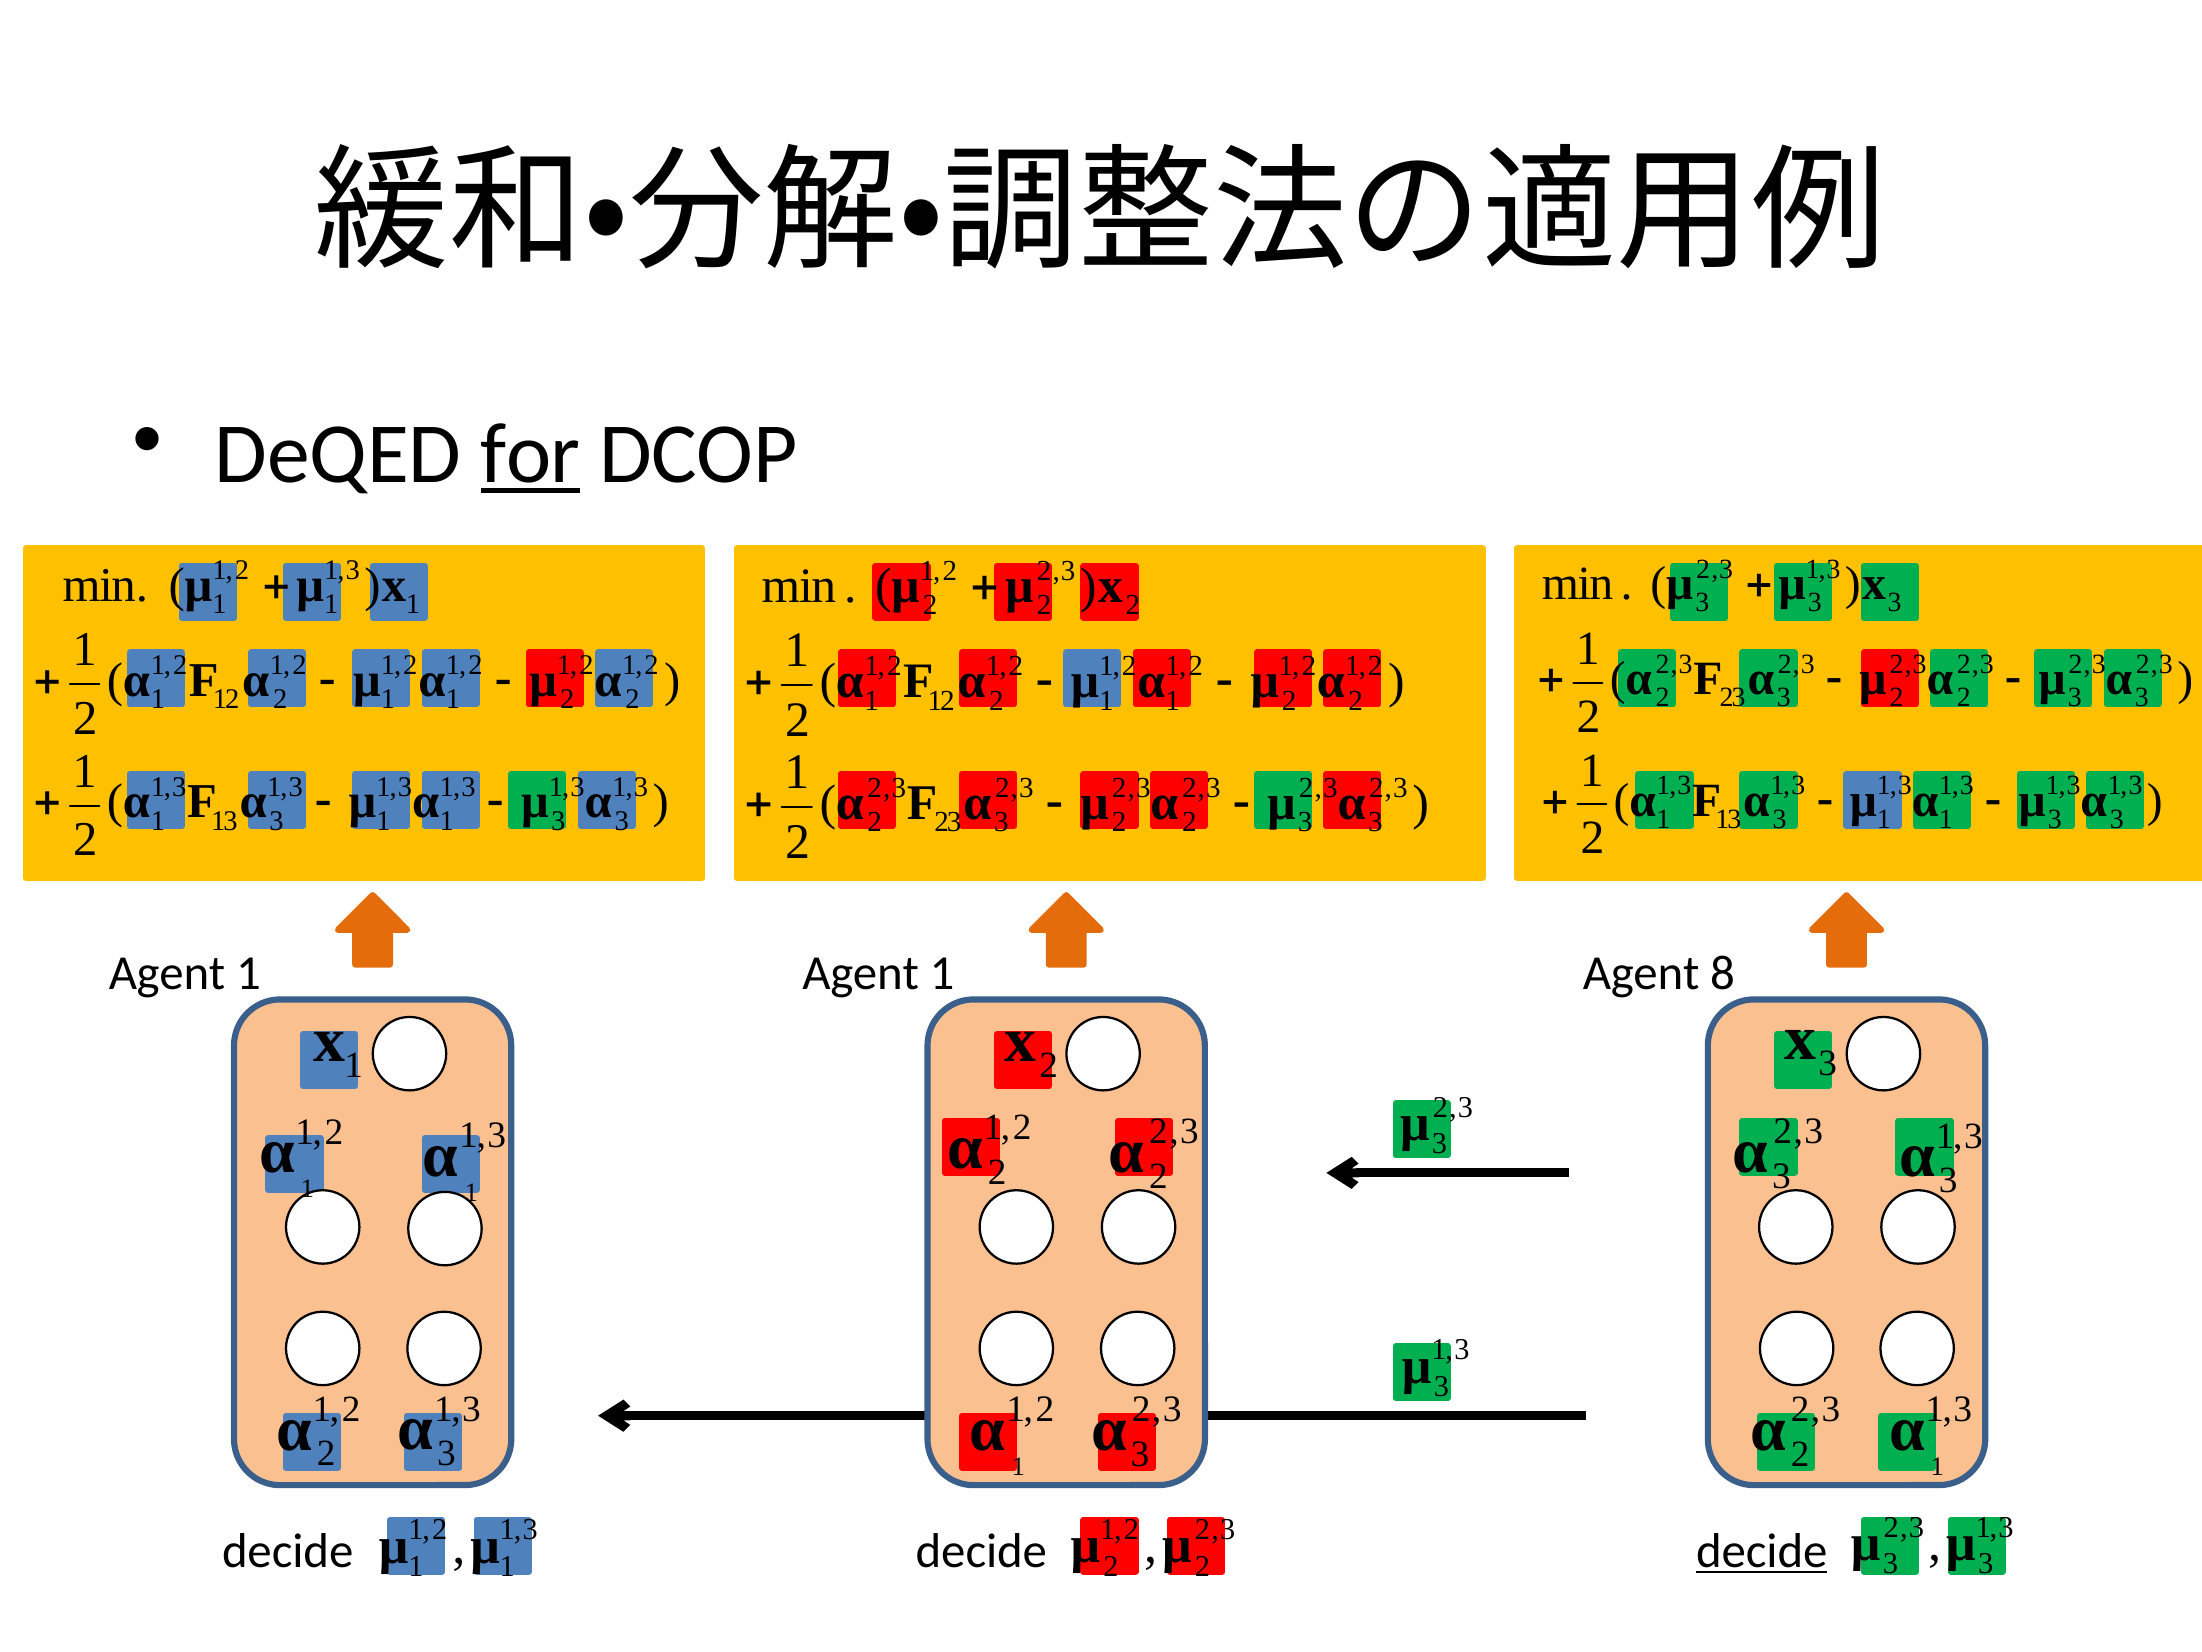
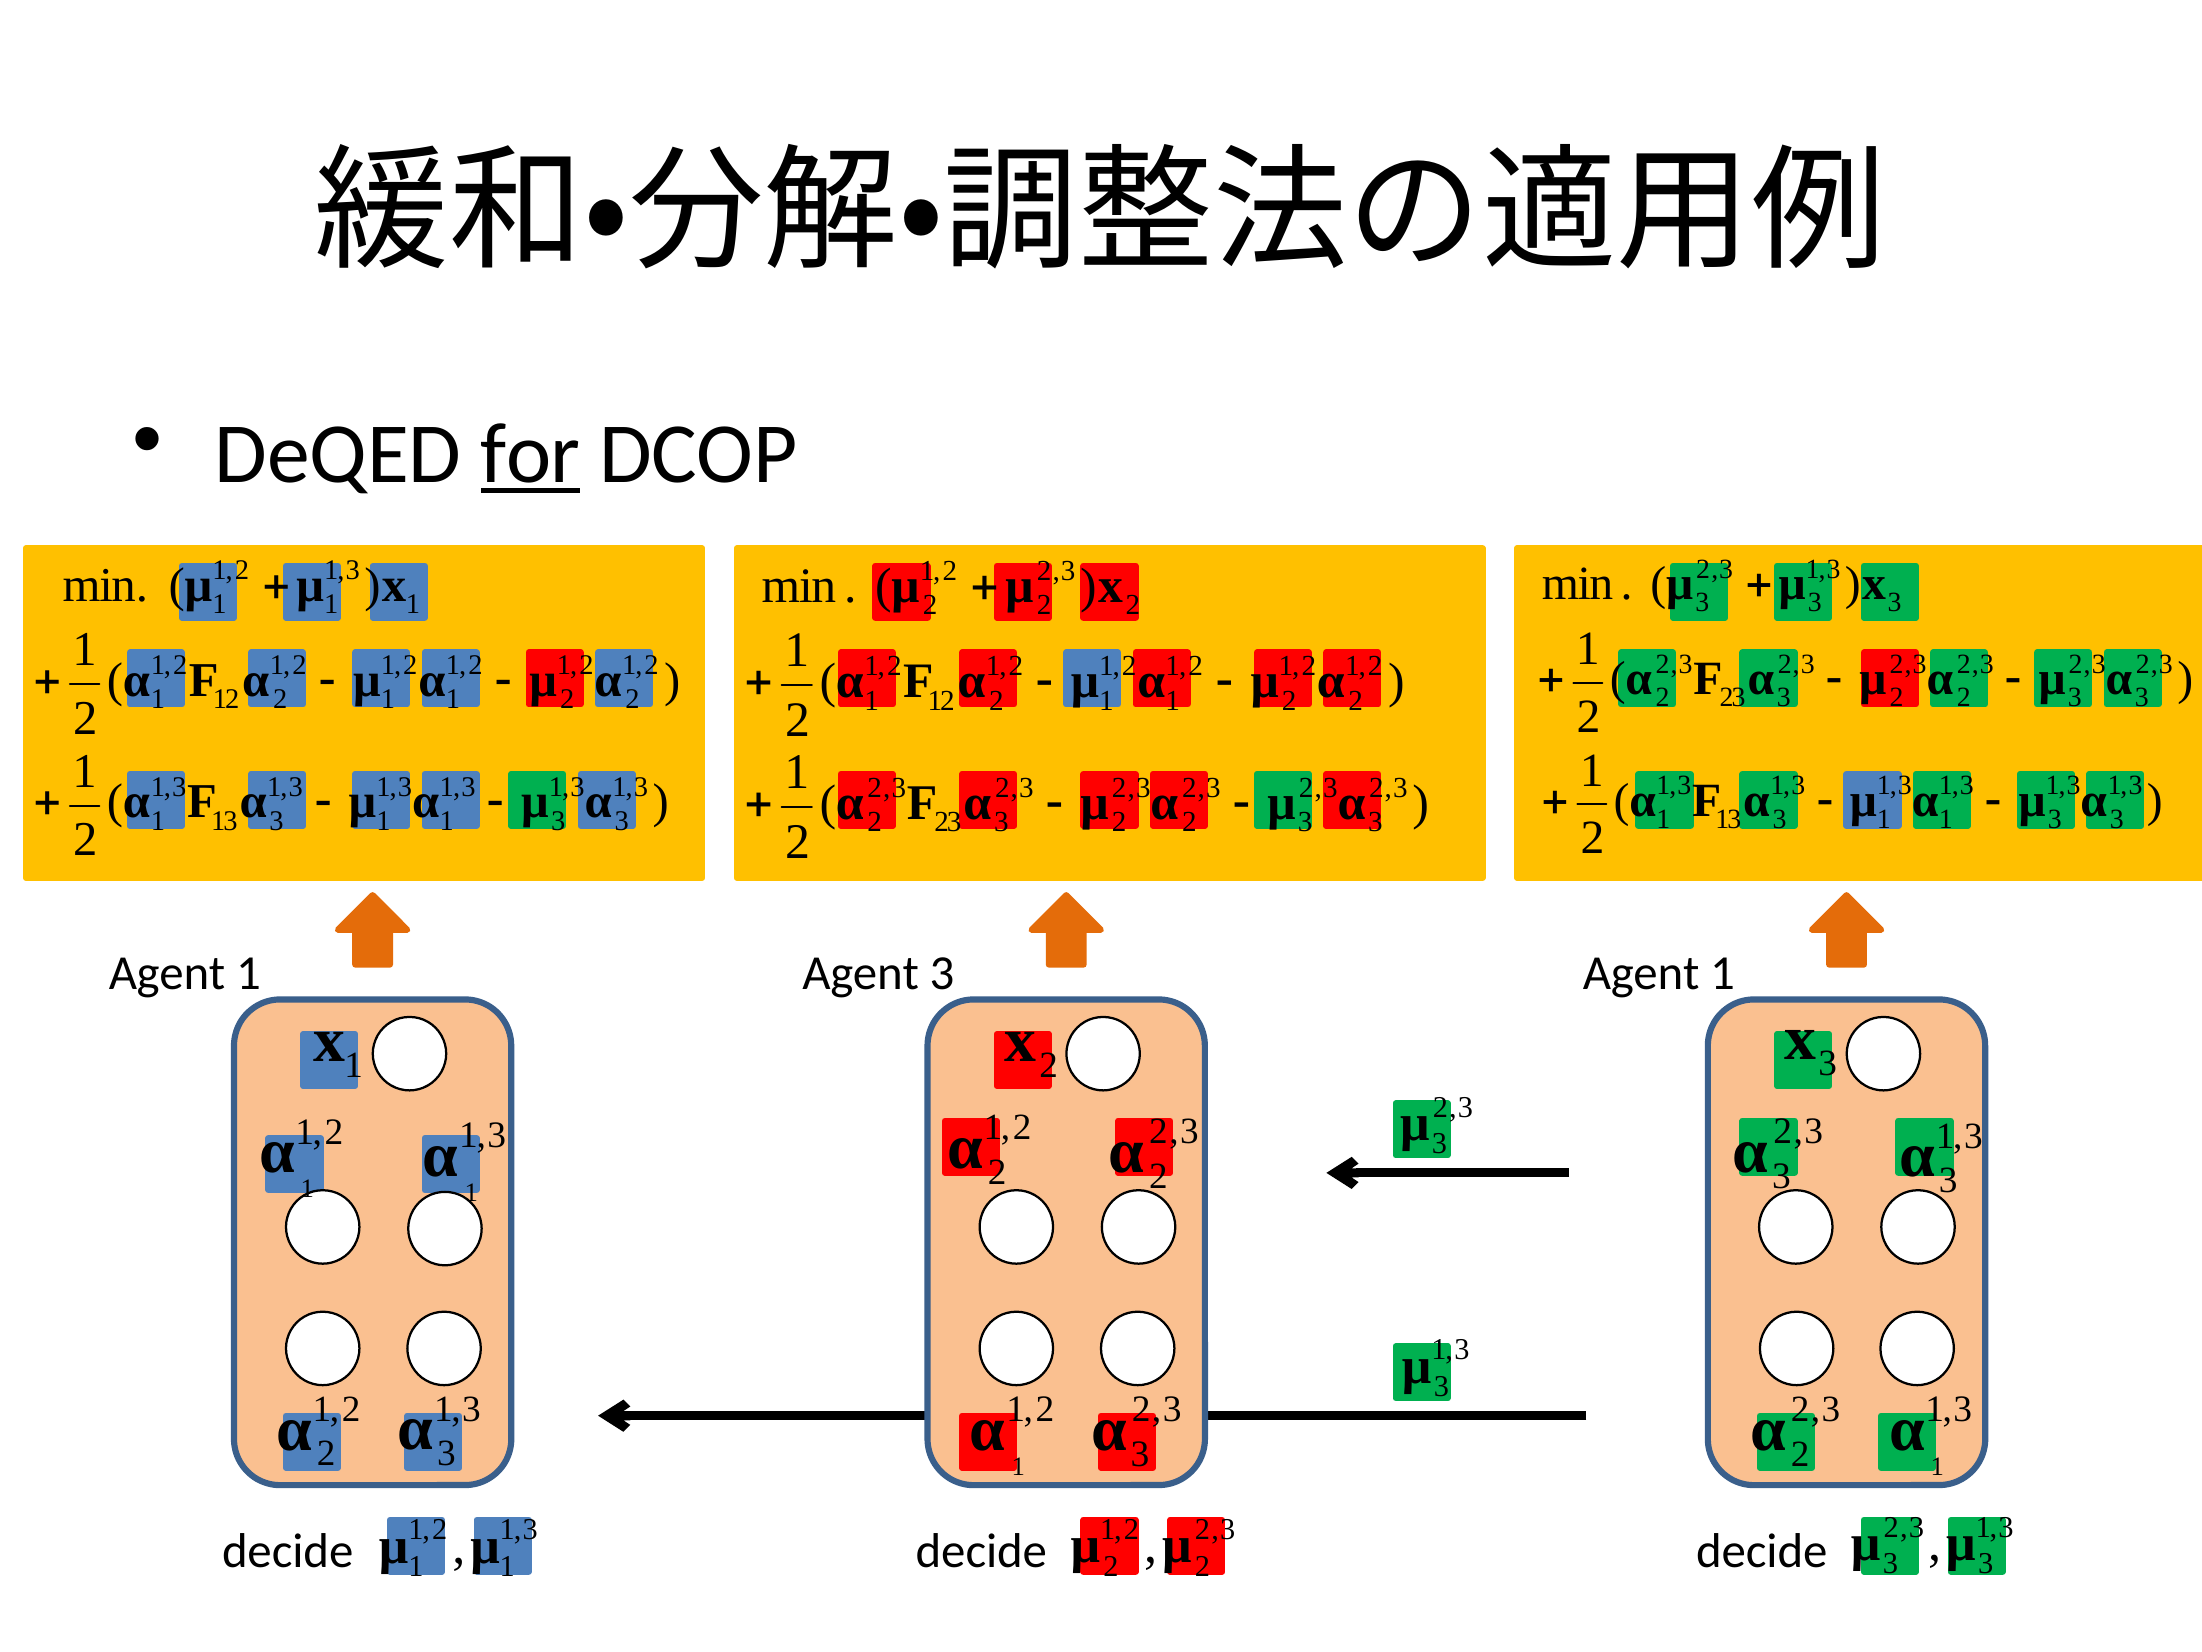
1 Agent 1: 1 -> 3 (942, 973)
8: 8 -> 1 (1723, 973)
decide underline: present -> none (1762, 1550)
